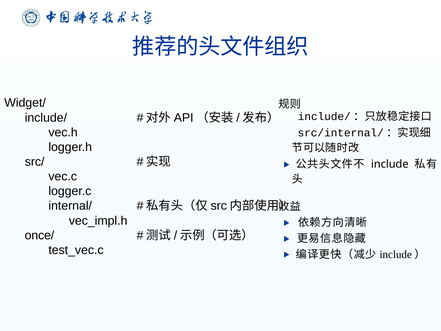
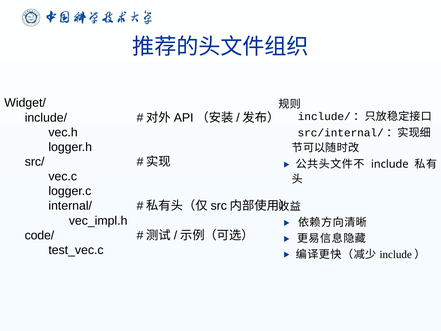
once/: once/ -> code/ (39, 235)
